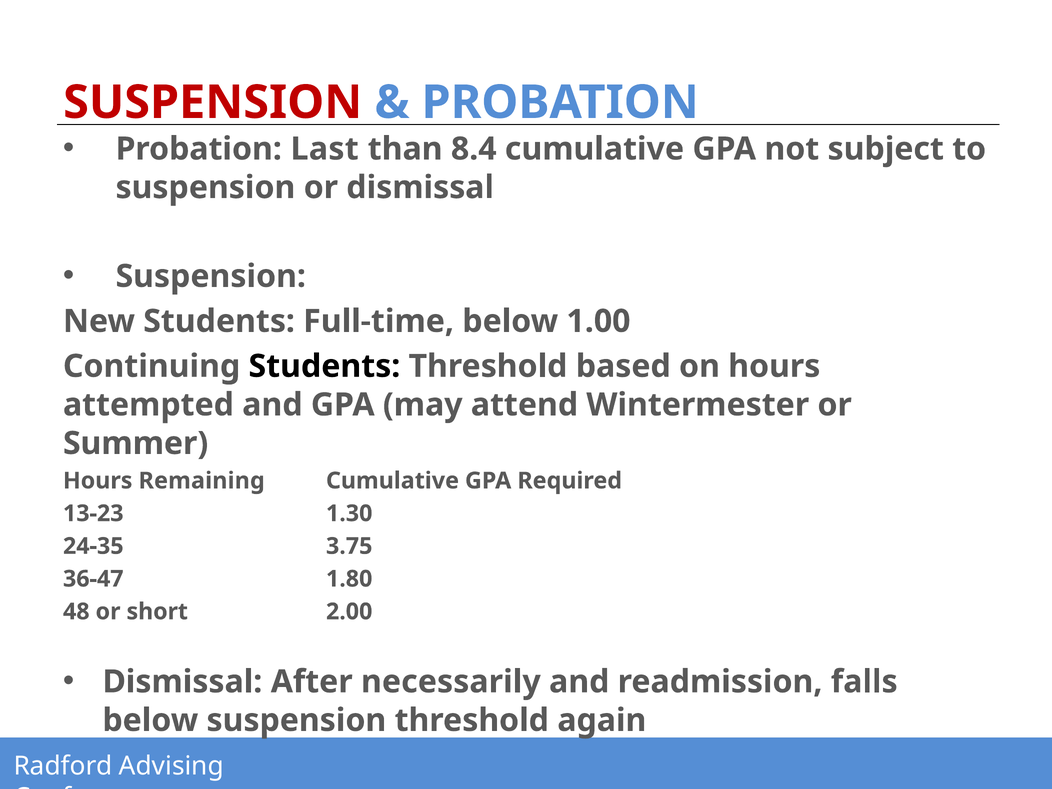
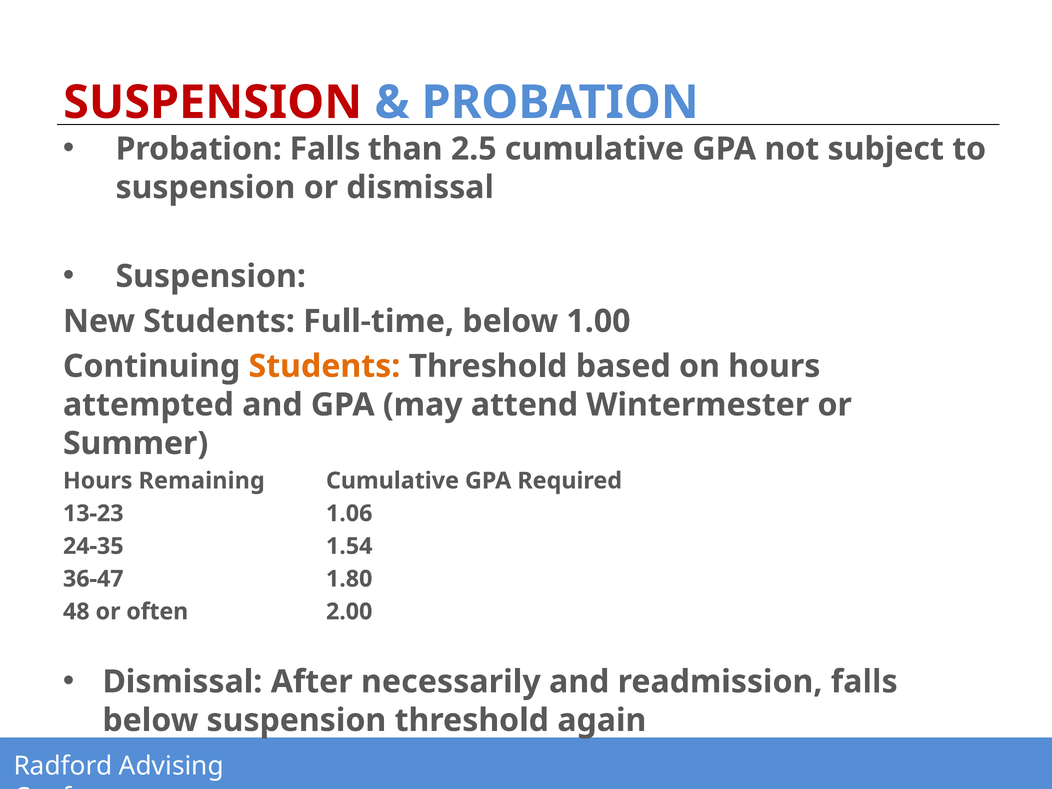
Probation Last: Last -> Falls (325, 149)
8.4: 8.4 -> 2.5 (474, 149)
Students colour: black -> orange (324, 366)
1.30: 1.30 -> 1.06 (349, 513)
3.75: 3.75 -> 1.54 (349, 546)
short: short -> often (157, 612)
